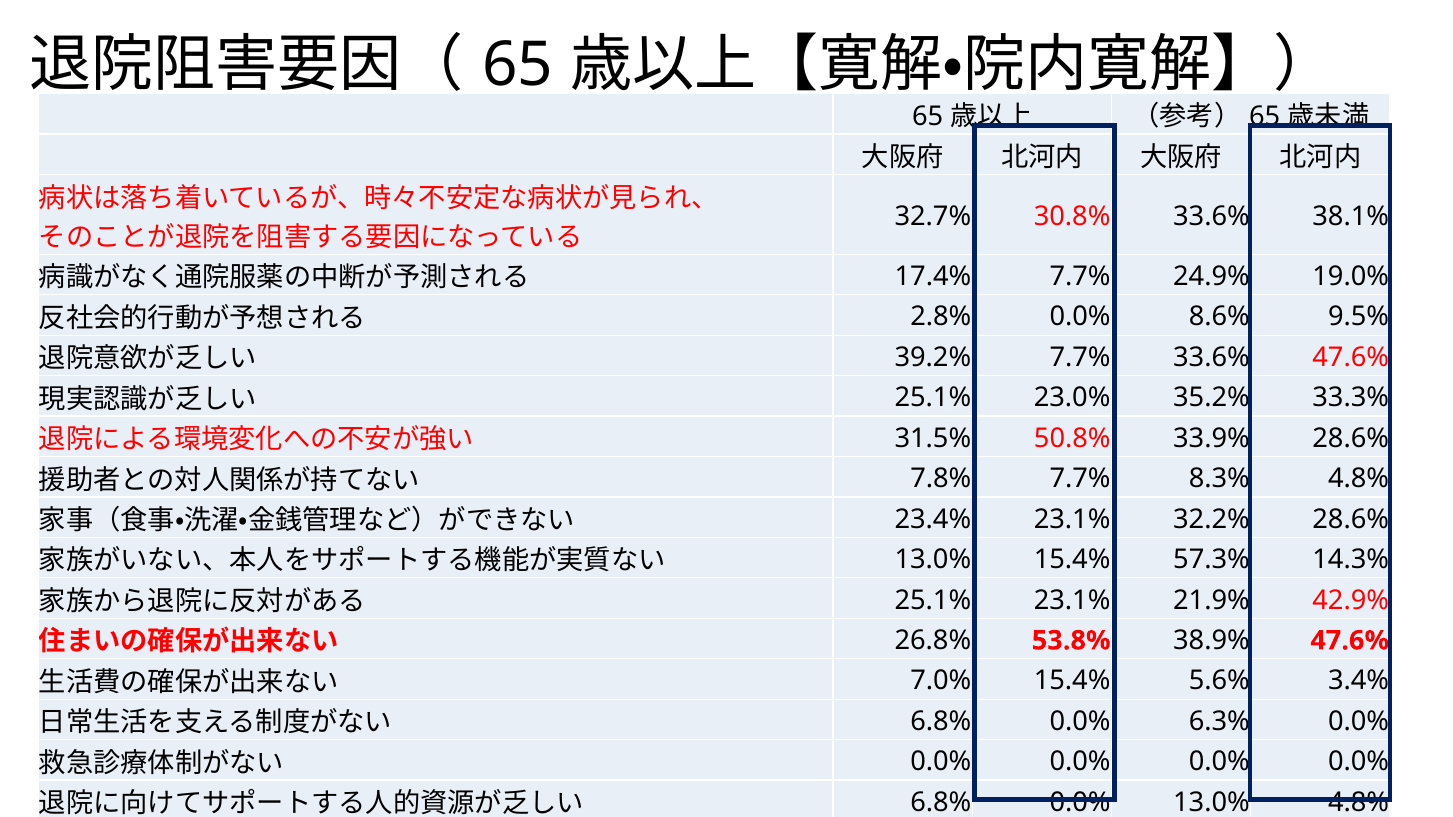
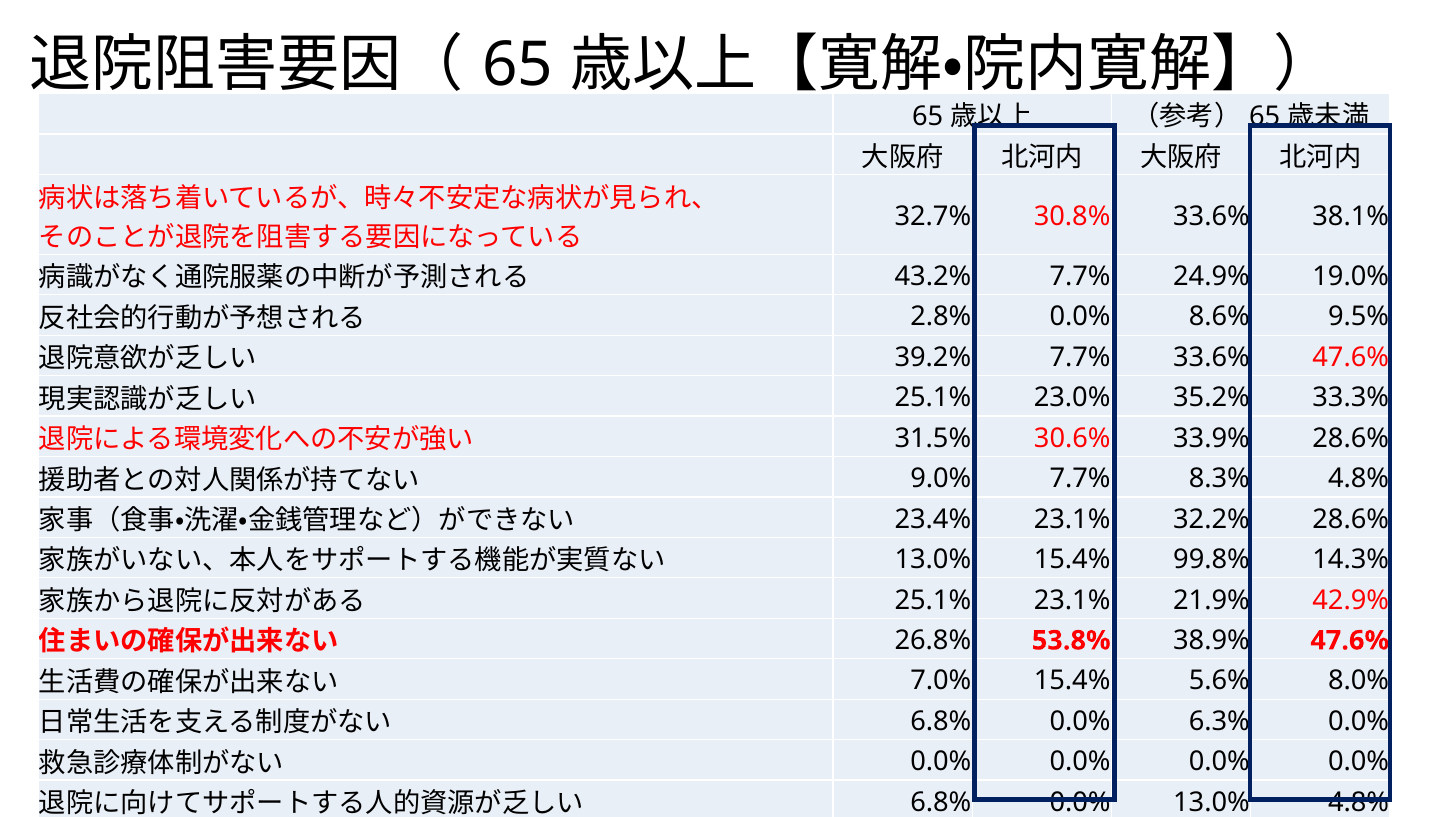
17.4%: 17.4% -> 43.2% (933, 277)
50.8%: 50.8% -> 30.6% (1072, 438)
7.8%: 7.8% -> 9.0% (941, 479)
57.3%: 57.3% -> 99.8% (1211, 560)
5.6% 3.4%: 3.4% -> 8.0% (1359, 681)
